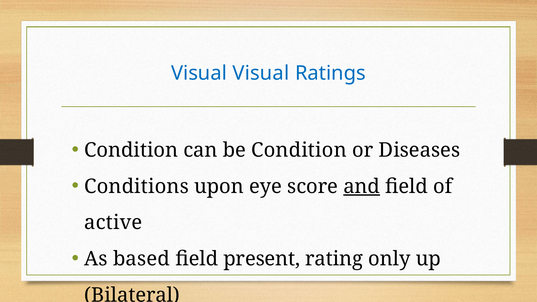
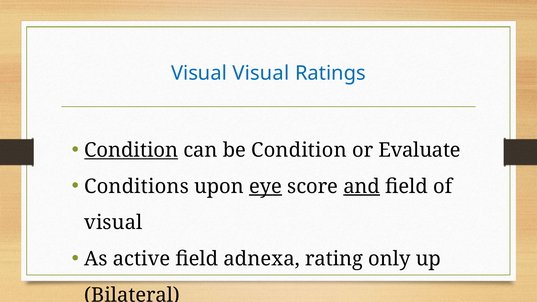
Condition underline: none -> present (131, 150)
Diseases: Diseases -> Evaluate (420, 150)
eye underline: none -> present (266, 186)
active: active -> visual (113, 223)
based: based -> active (141, 259)
present: present -> adnexa (262, 259)
